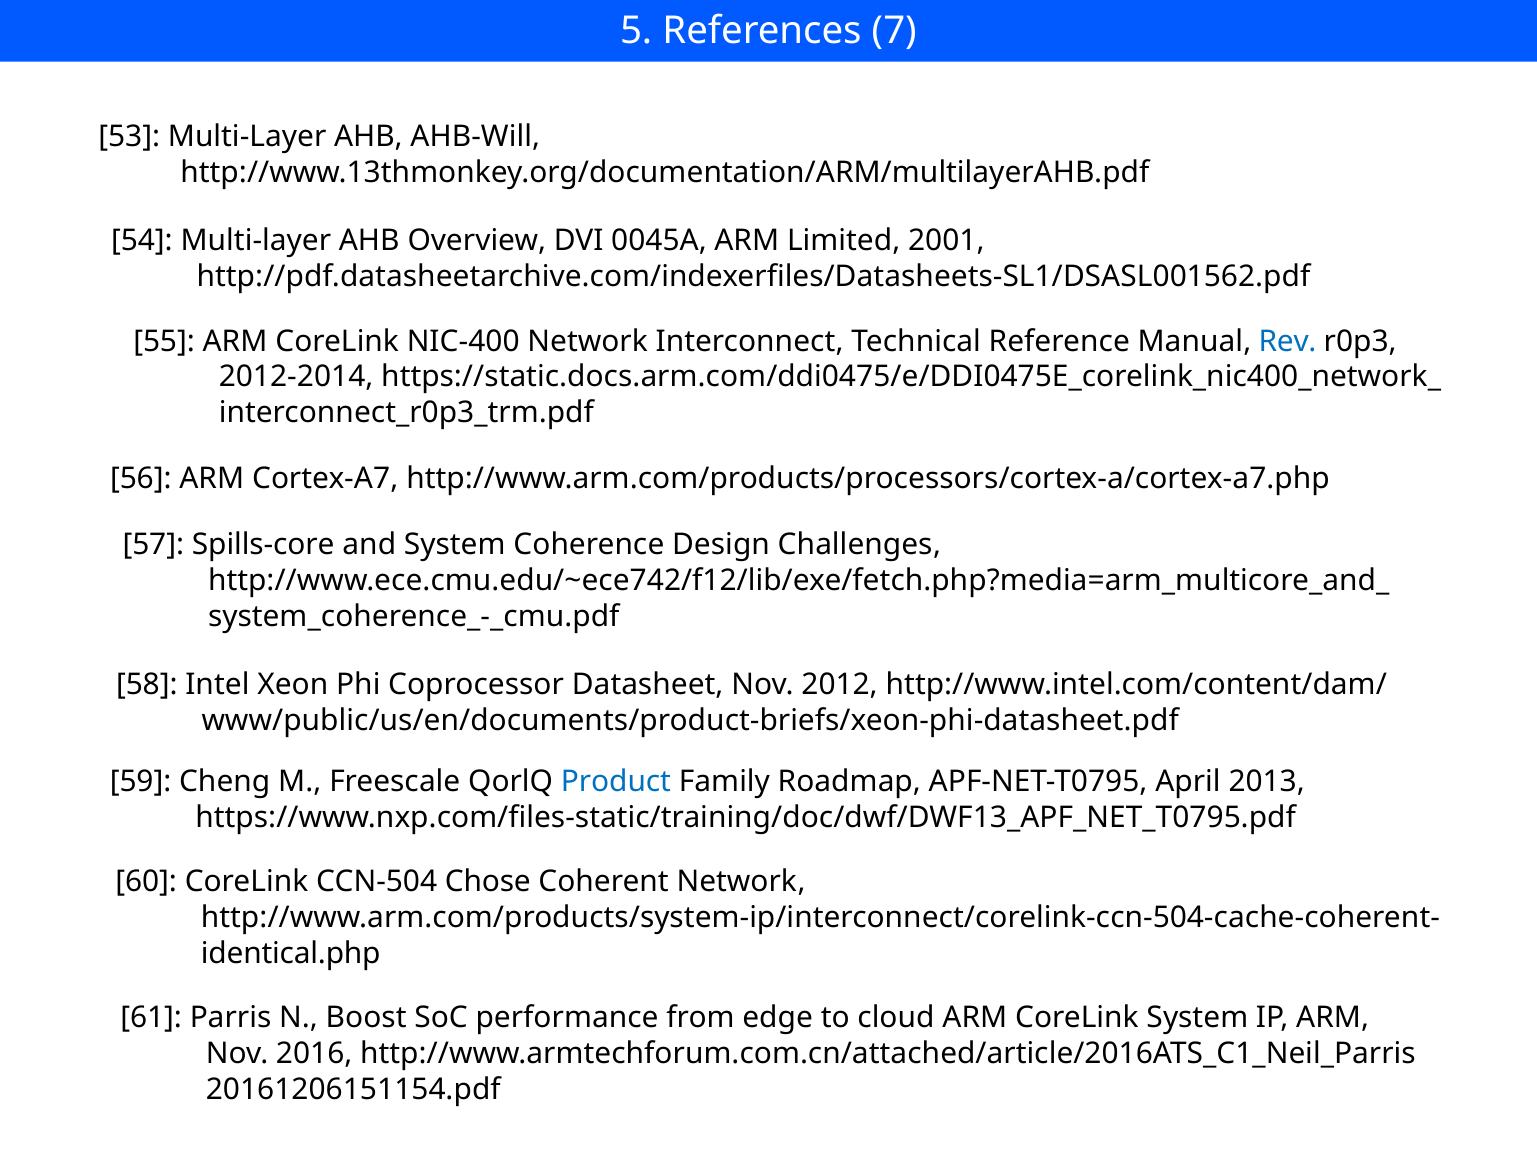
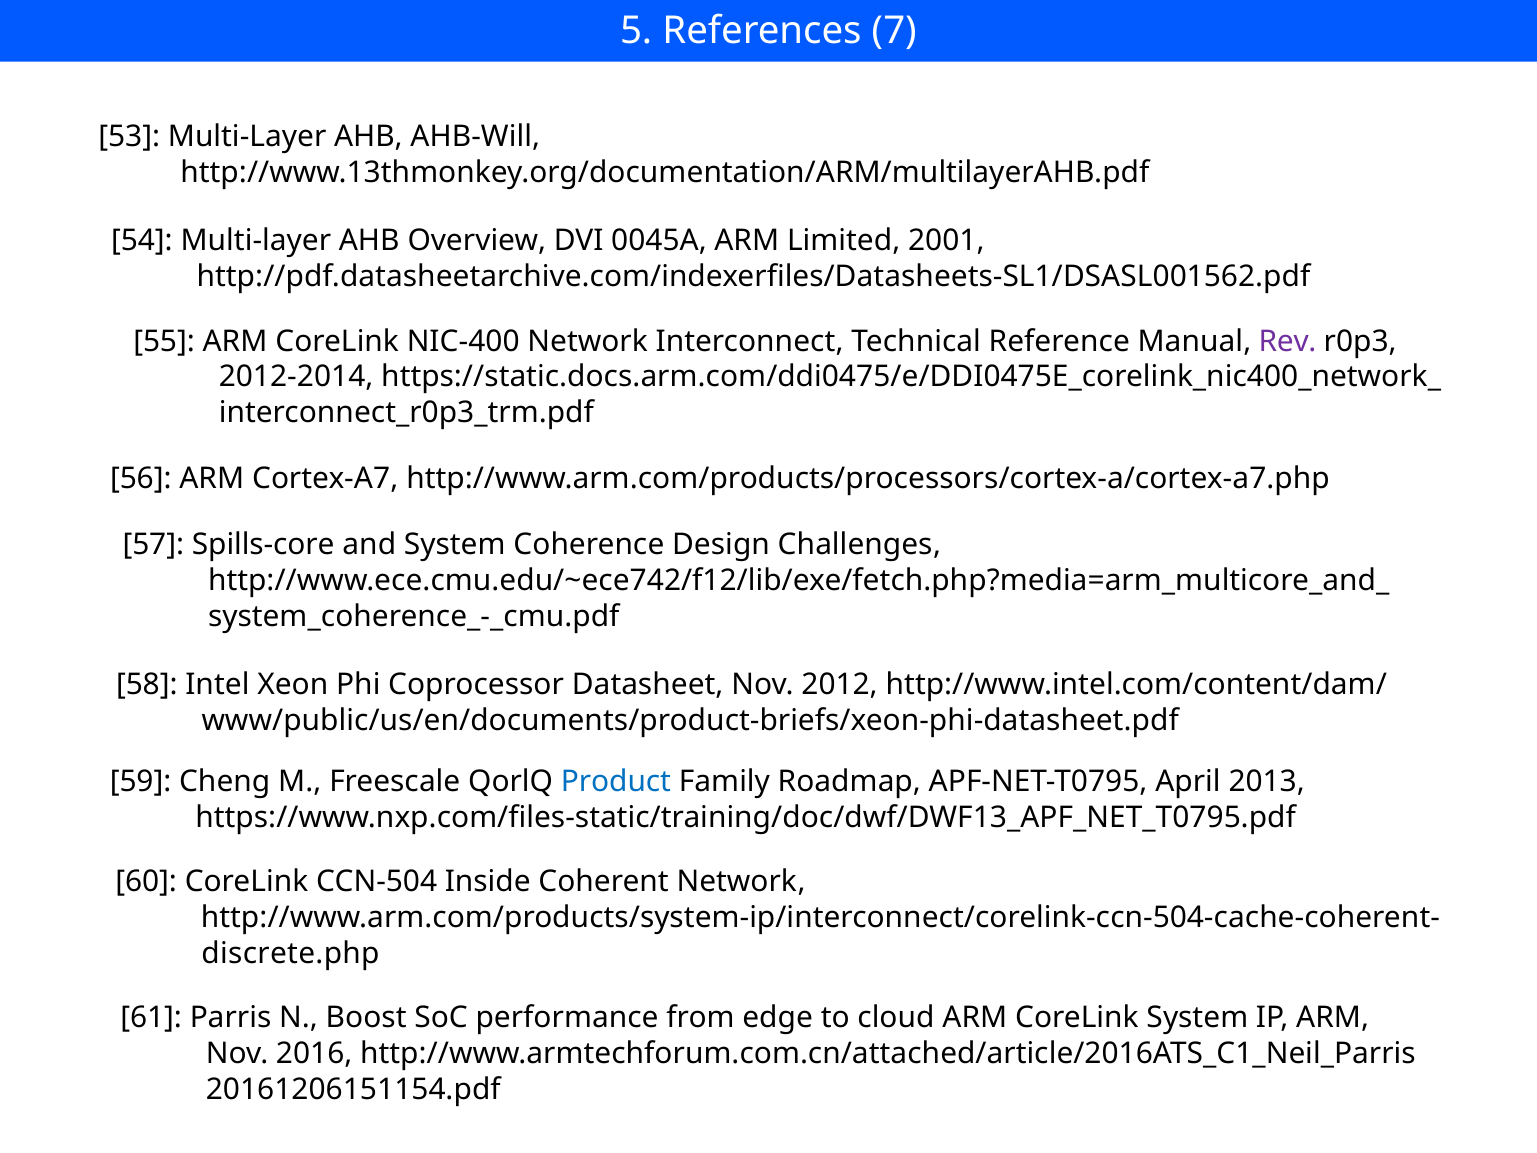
Rev colour: blue -> purple (1288, 341)
Chose: Chose -> Inside (488, 881)
identical.php: identical.php -> discrete.php (291, 953)
